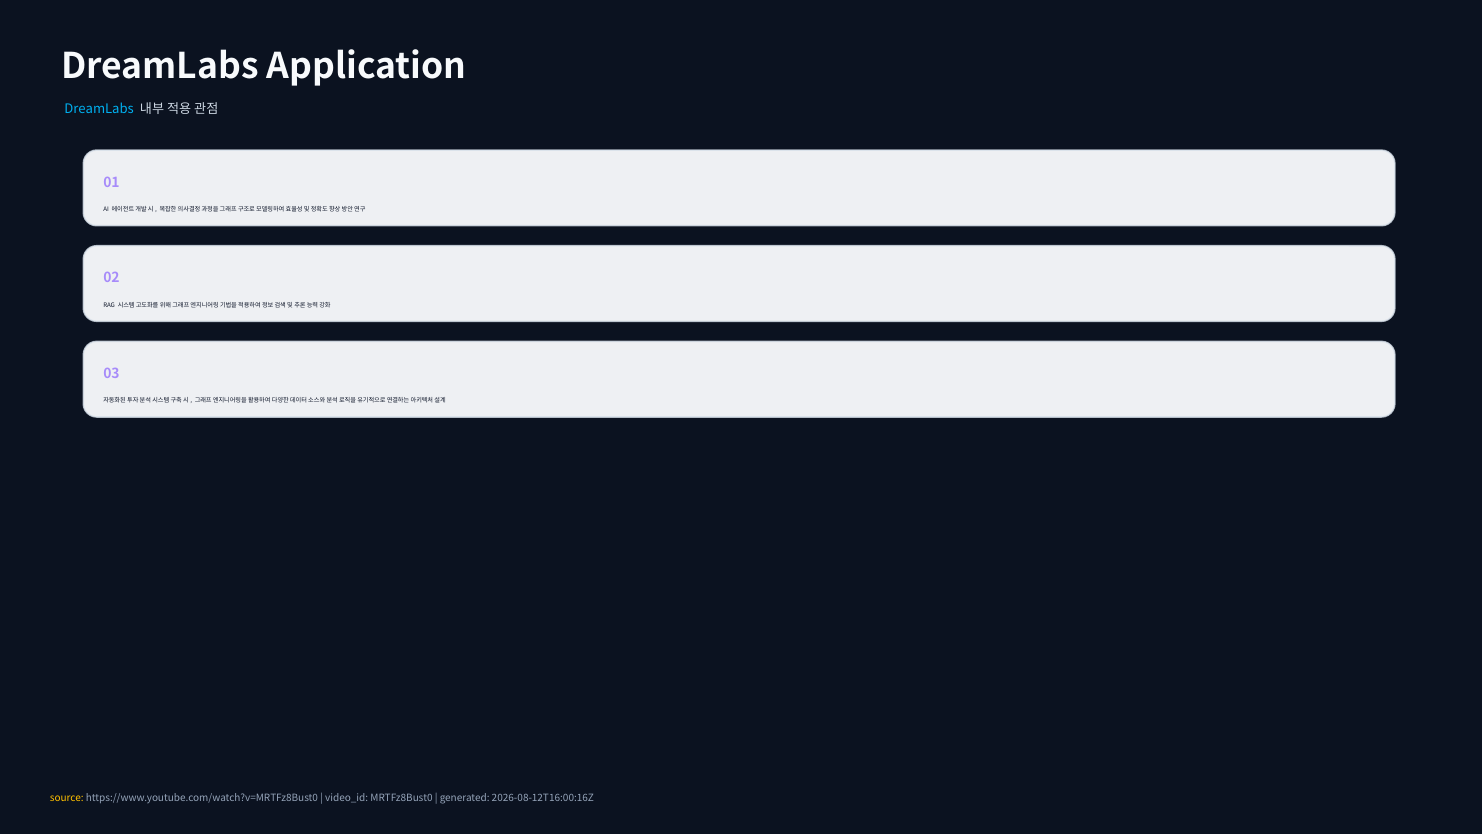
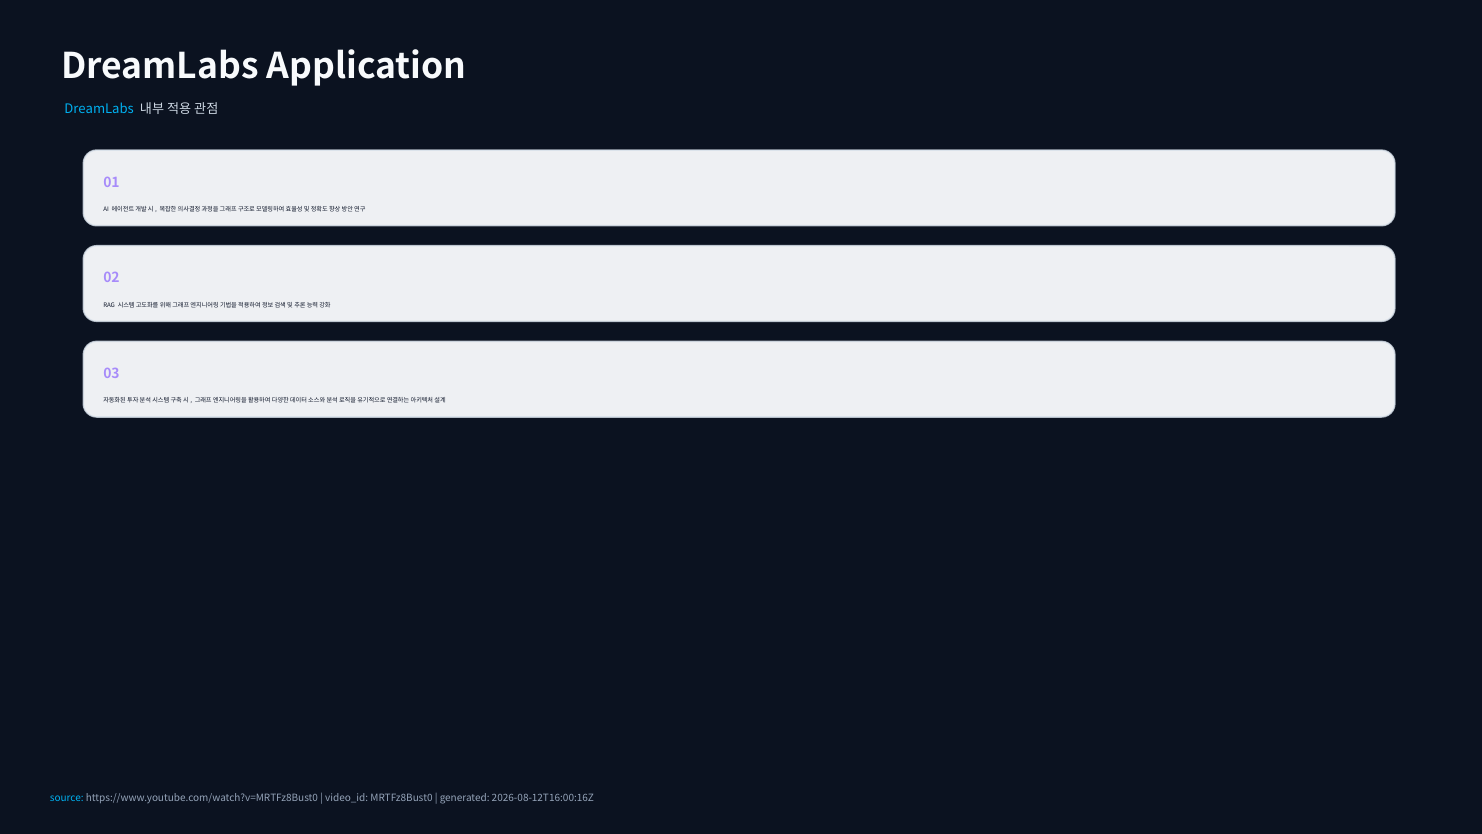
source colour: yellow -> light blue (67, 798)
